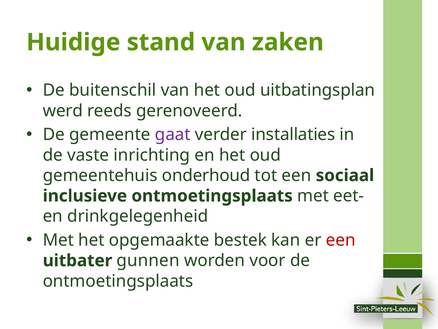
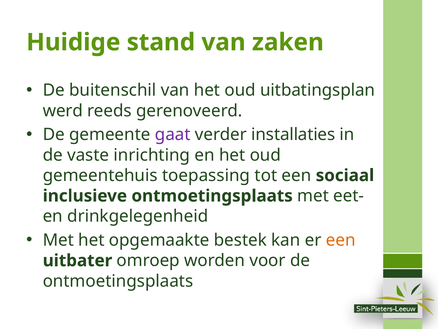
onderhoud: onderhoud -> toepassing (206, 175)
een colour: red -> orange (341, 240)
gunnen: gunnen -> omroep (148, 260)
